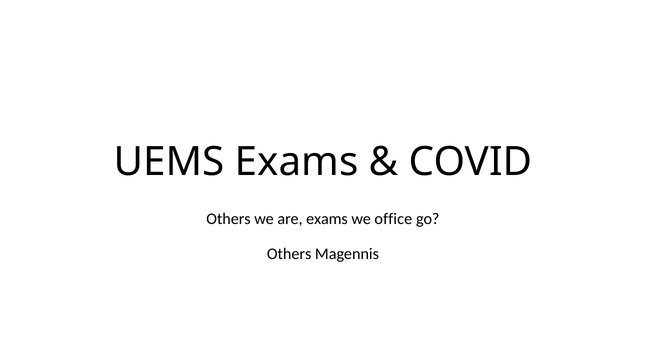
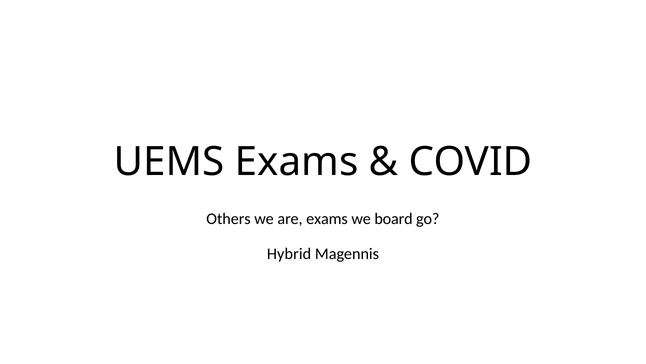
office: office -> board (394, 218)
Others: Others -> Hybrid (289, 253)
